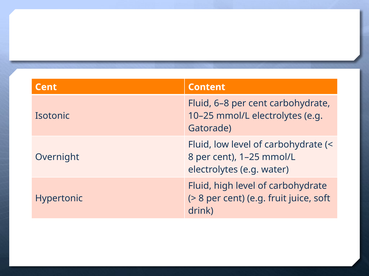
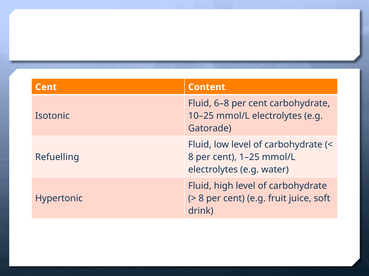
Overnight: Overnight -> Refuelling (57, 157)
